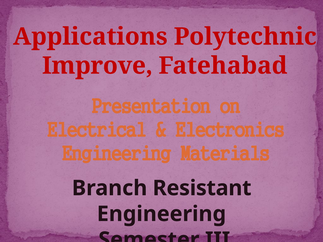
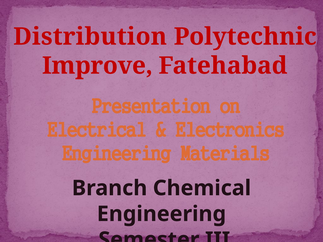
Applications: Applications -> Distribution (90, 37)
Resistant: Resistant -> Chemical (202, 188)
